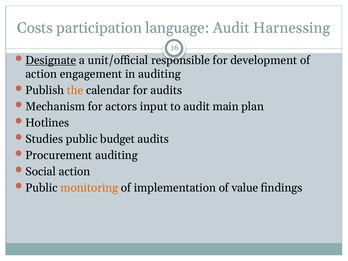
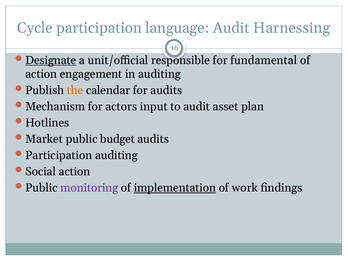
Costs: Costs -> Cycle (35, 28)
development: development -> fundamental (264, 60)
main: main -> asset (226, 107)
Studies: Studies -> Market (44, 139)
Procurement: Procurement -> Participation (59, 155)
monitoring colour: orange -> purple (89, 188)
implementation underline: none -> present (175, 188)
value: value -> work (245, 188)
